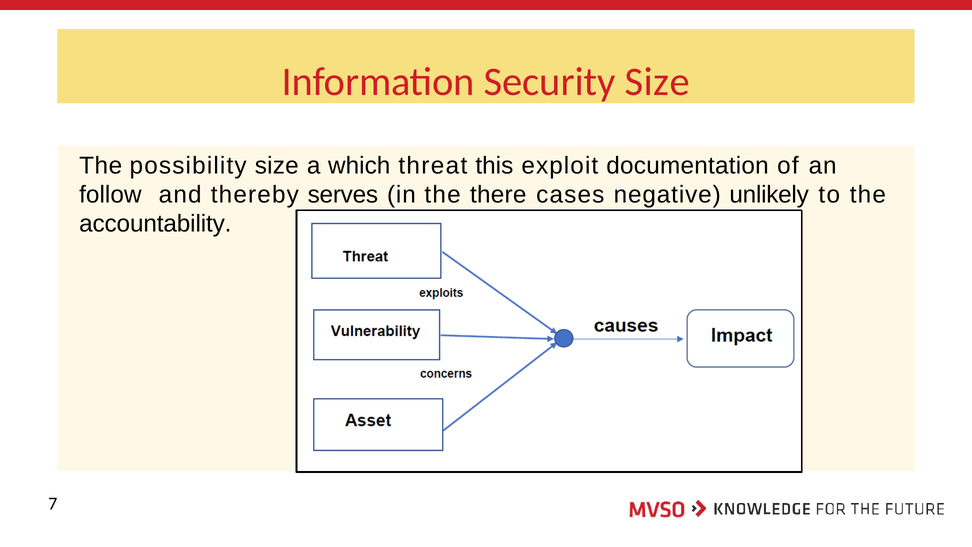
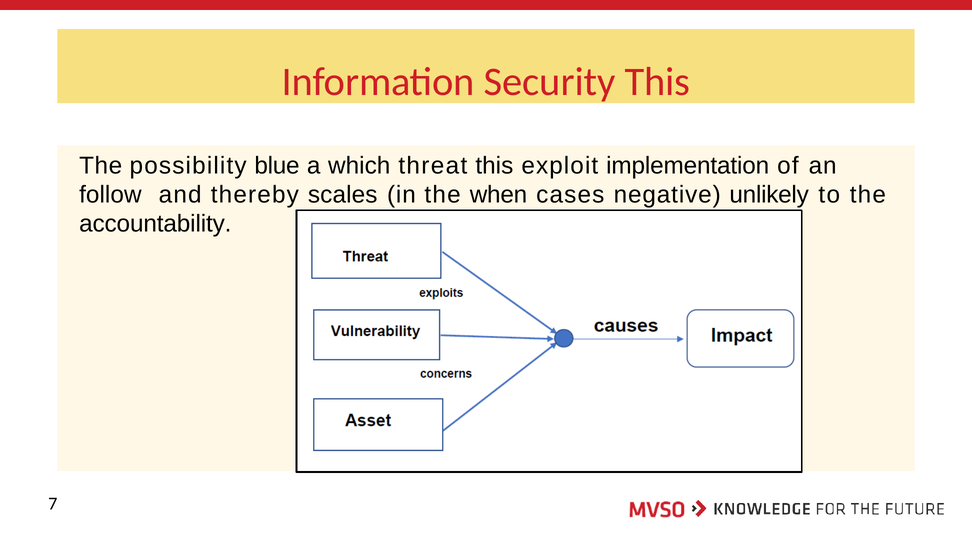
Security Size: Size -> This (657, 82)
possibility size: size -> blue (277, 166)
documentation: documentation -> implementation (688, 166)
serves: serves -> scales (343, 195)
there: there -> when (498, 195)
